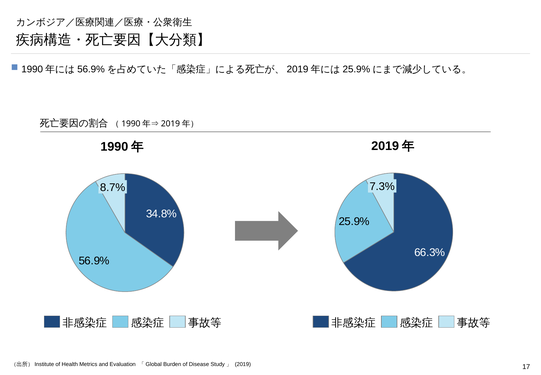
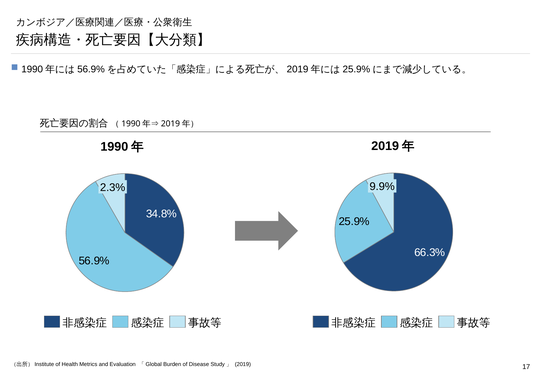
7.3%: 7.3% -> 9.9% (382, 186)
8.7%: 8.7% -> 2.3% (113, 187)
